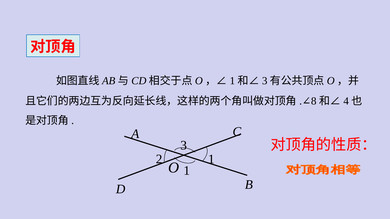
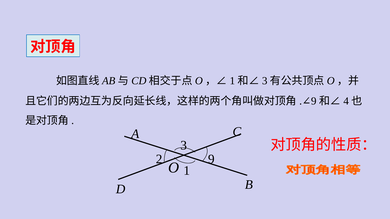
8: 8 -> 9 (314, 101)
2 1: 1 -> 9 (211, 159)
